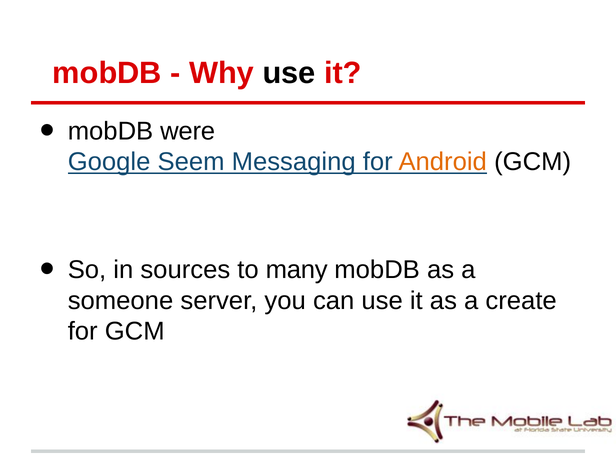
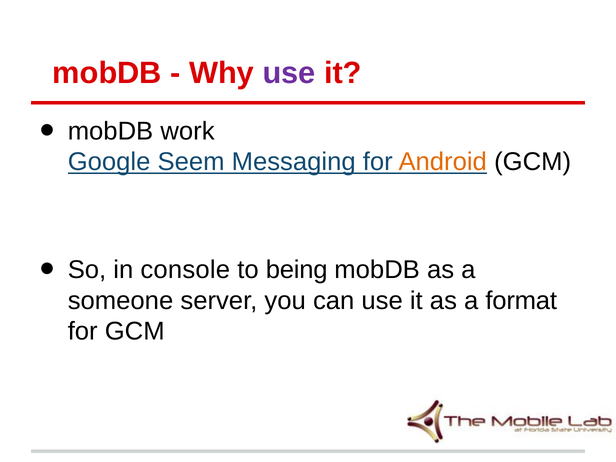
use colour: black -> purple (289, 73)
were: were -> work (188, 131)
sources: sources -> console (185, 270)
many: many -> being (297, 270)
create: create -> format (521, 301)
